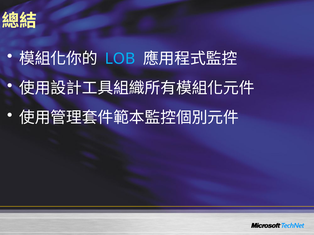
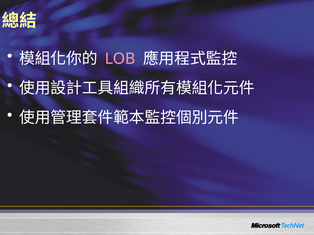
LOB colour: light blue -> pink (120, 59)
